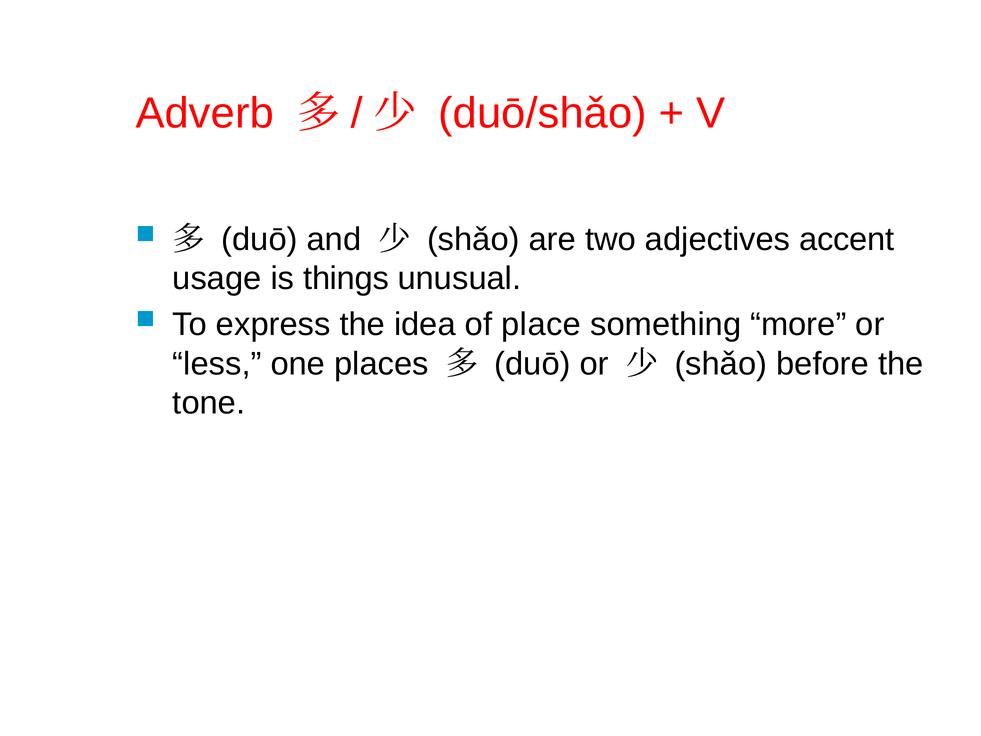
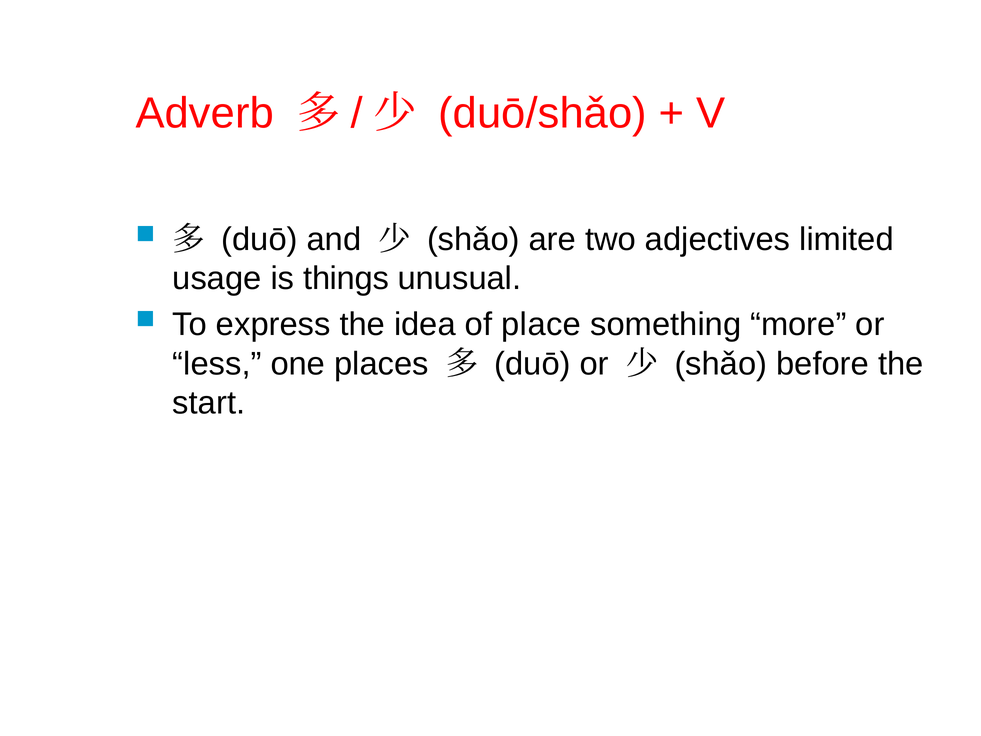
accent: accent -> limited (847, 239)
tone: tone -> start (209, 403)
